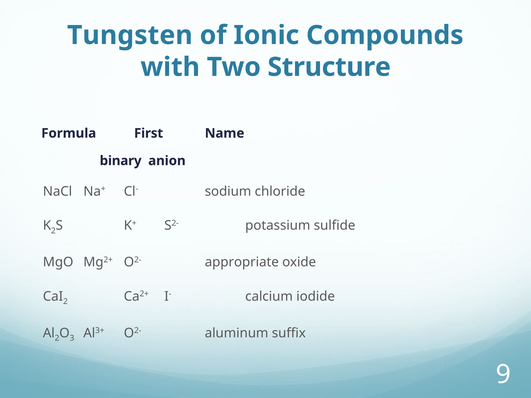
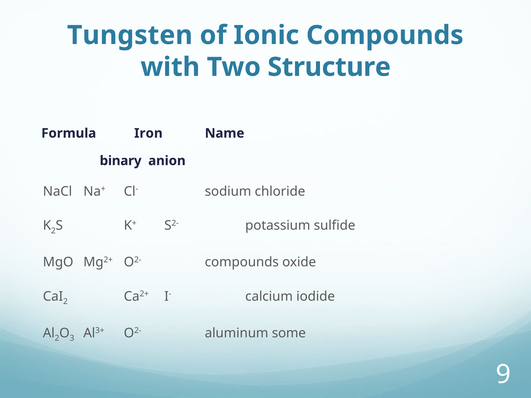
First: First -> Iron (148, 133)
O2- appropriate: appropriate -> compounds (242, 262)
suffix: suffix -> some (289, 333)
